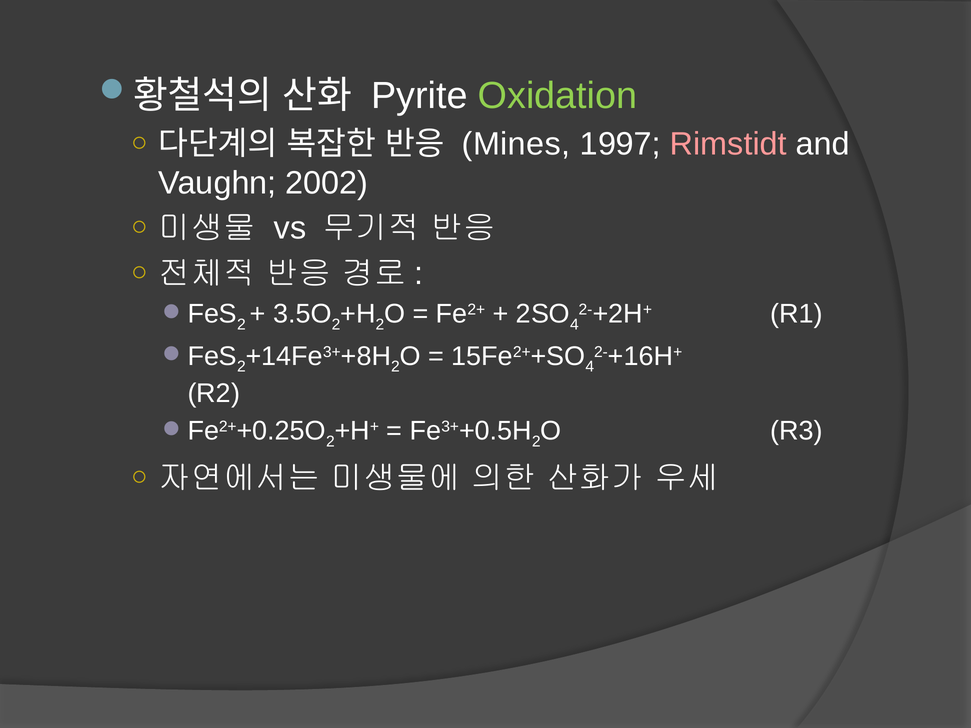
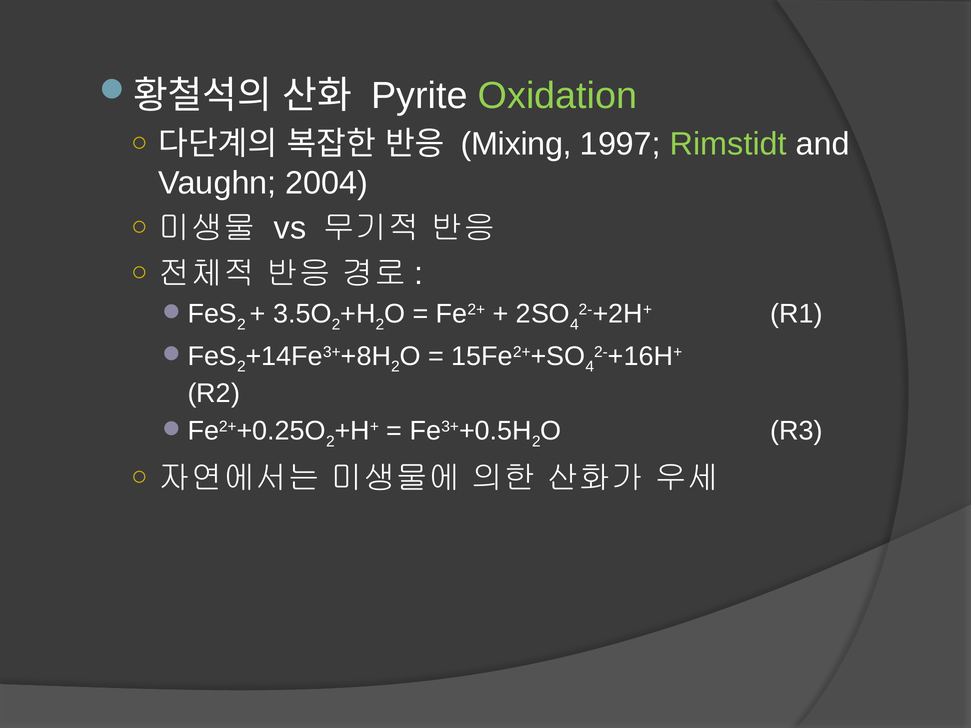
Mines: Mines -> Mixing (516, 144)
Rimstidt colour: pink -> light green (728, 144)
2002: 2002 -> 2004 (327, 183)
